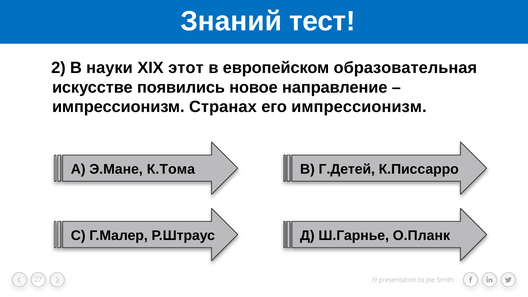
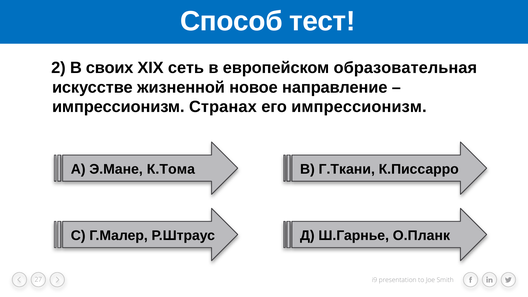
Знаний: Знаний -> Способ (231, 21)
науки: науки -> своих (110, 68)
этот: этот -> сеть (186, 68)
появились: появились -> жизненной (181, 87)
Г.Детей: Г.Детей -> Г.Ткани (347, 169)
